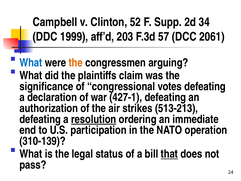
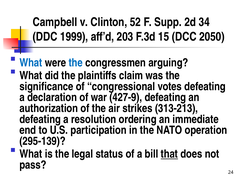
57: 57 -> 15 (164, 37)
2061: 2061 -> 2050 (212, 37)
the colour: orange -> blue (76, 63)
427-1: 427-1 -> 427-9 (126, 97)
513-213: 513-213 -> 313-213 (177, 108)
resolution underline: present -> none (94, 119)
310-139: 310-139 -> 295-139 (43, 141)
